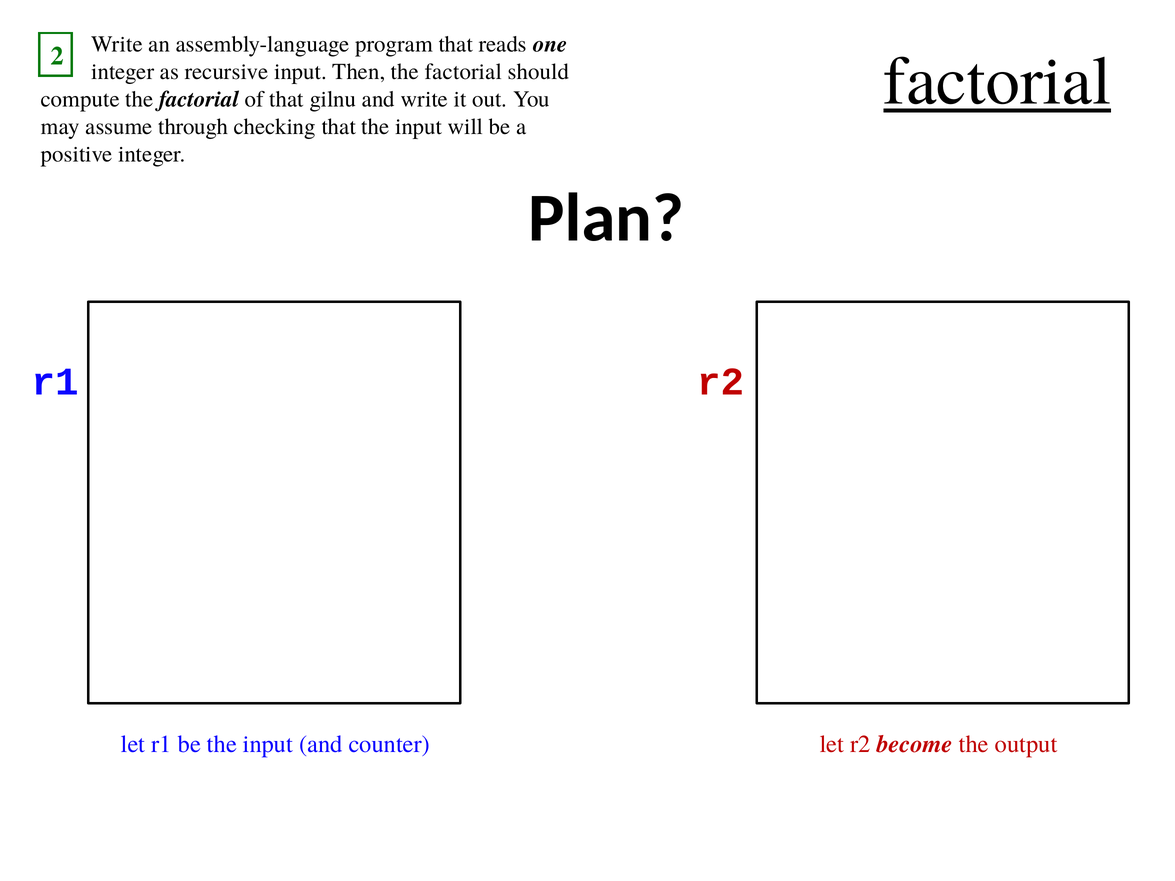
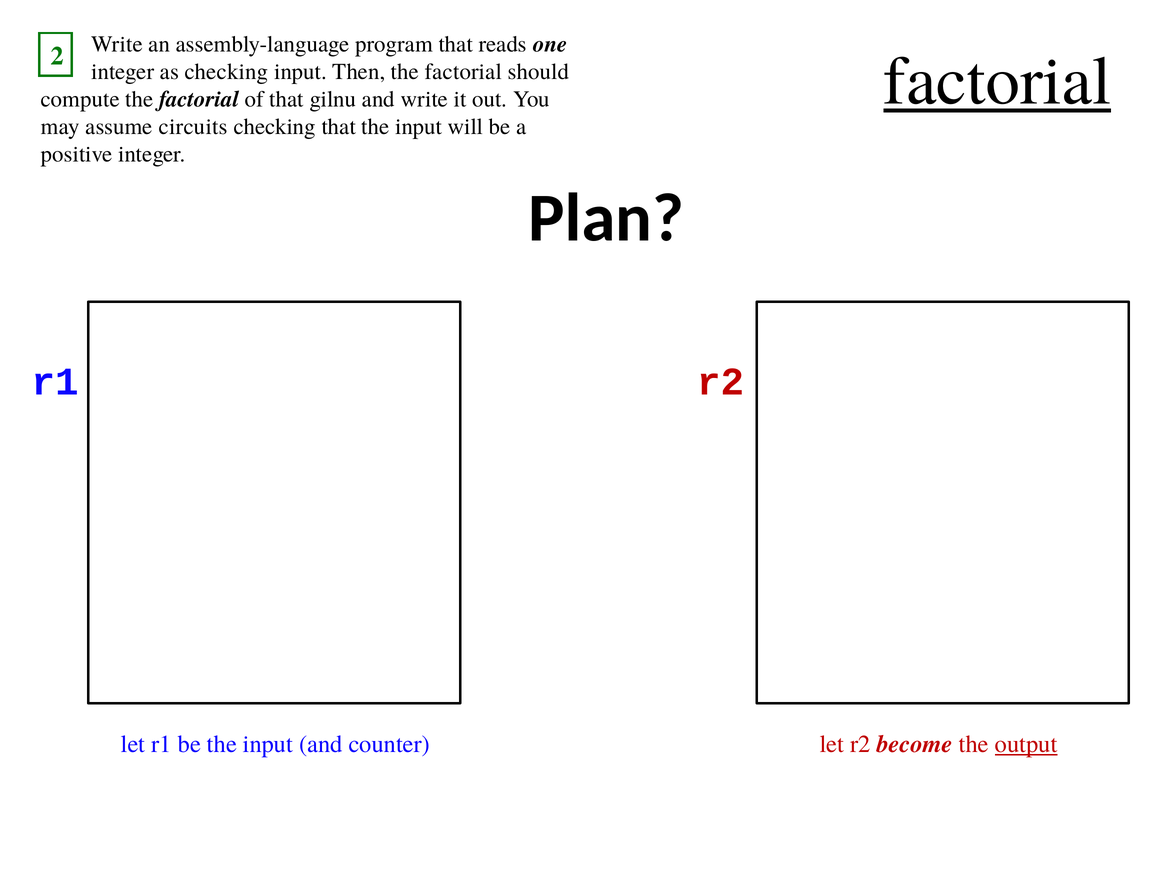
as recursive: recursive -> checking (226, 72)
through: through -> circuits (193, 127)
output underline: none -> present (1026, 744)
